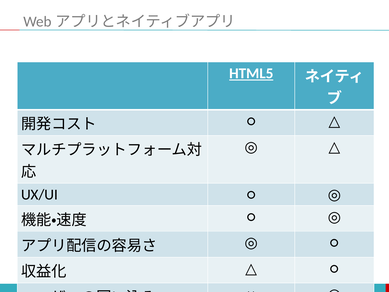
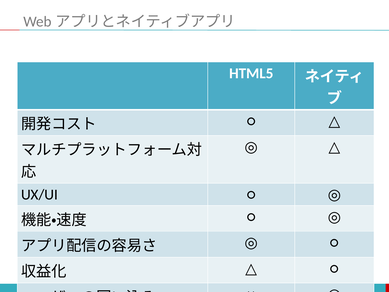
HTML5 underline: present -> none (251, 73)
